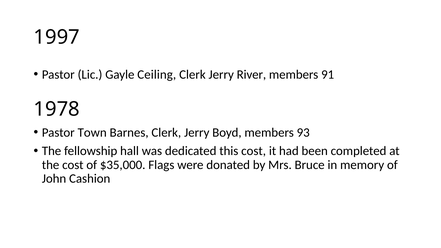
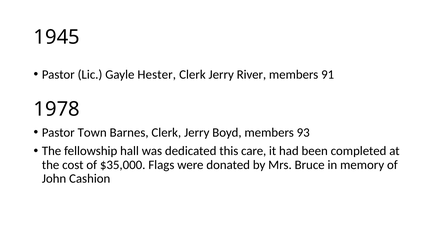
1997: 1997 -> 1945 (57, 37)
Ceiling: Ceiling -> Hester (157, 75)
this cost: cost -> care (254, 151)
